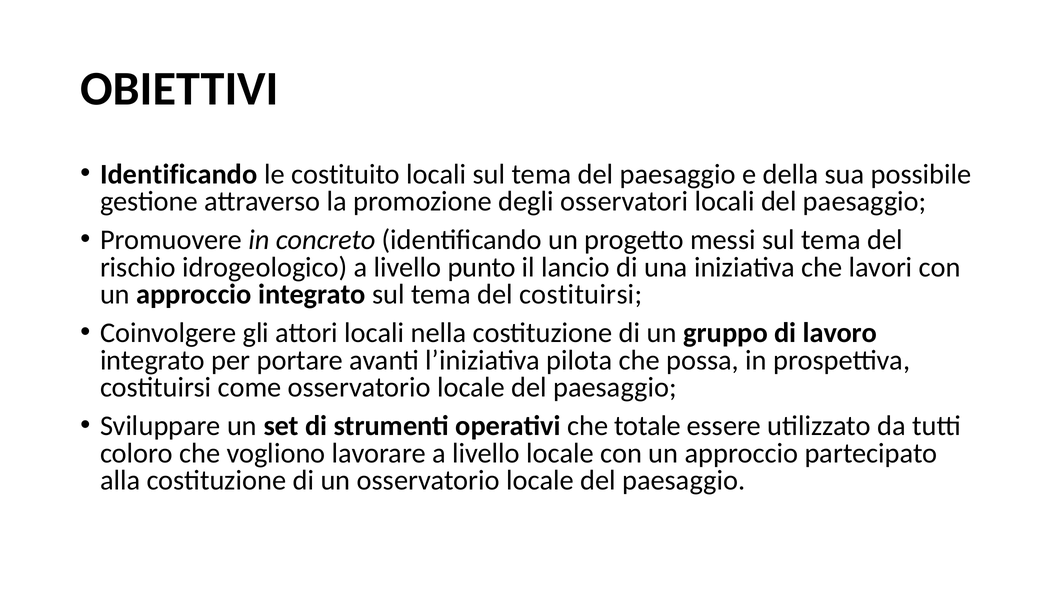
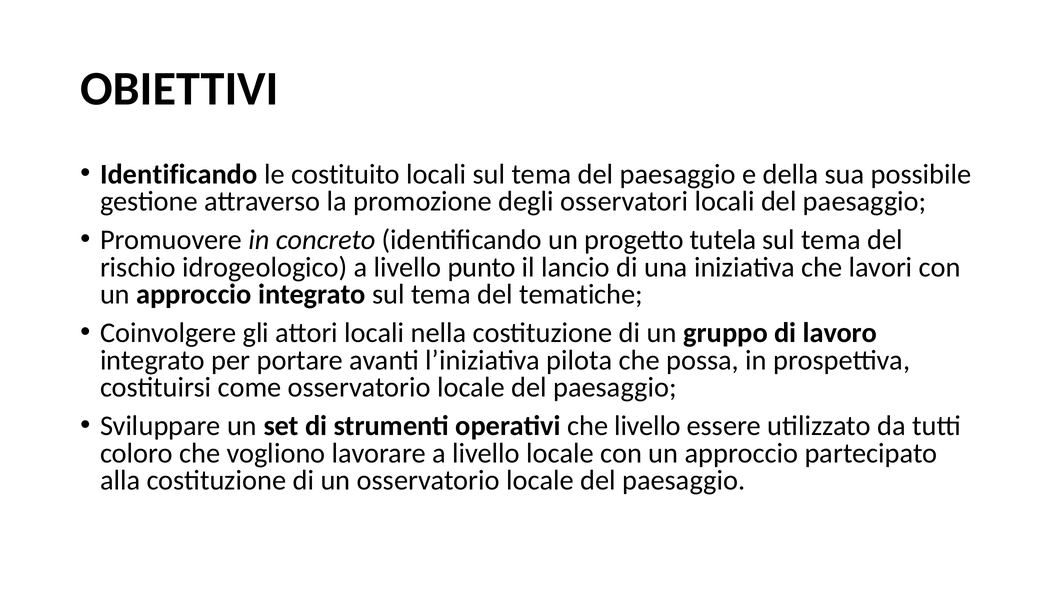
messi: messi -> tutela (723, 240)
del costituirsi: costituirsi -> tematiche (581, 294)
che totale: totale -> livello (648, 425)
